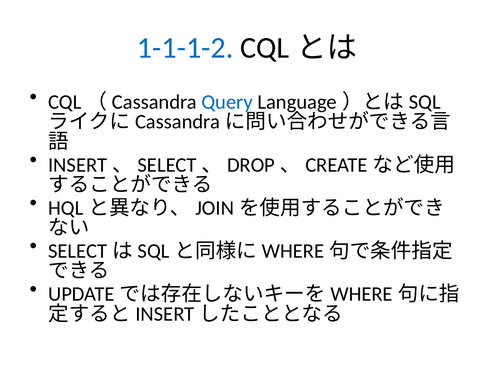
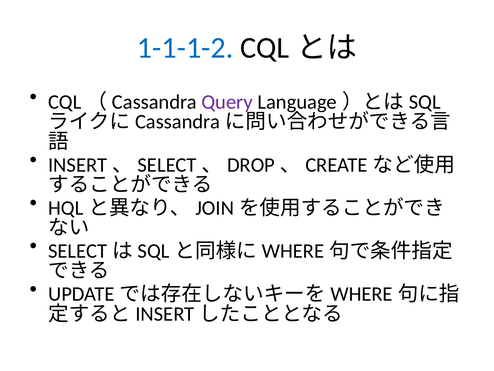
Query colour: blue -> purple (227, 102)
